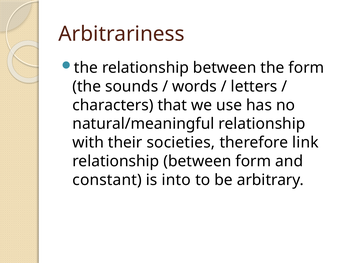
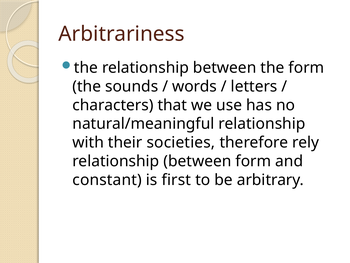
link: link -> rely (306, 142)
into: into -> first (176, 180)
